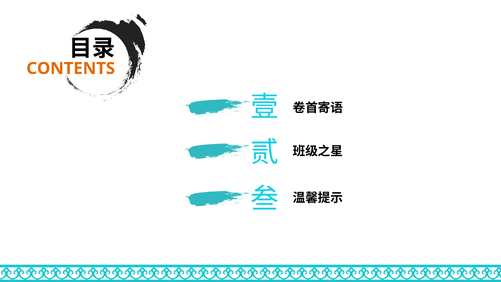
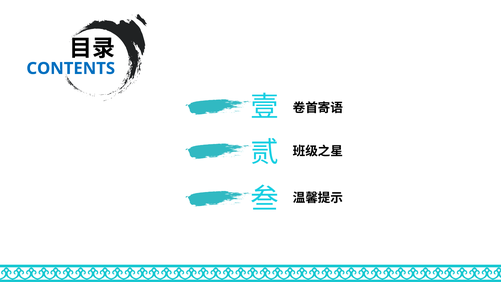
CONTENTS colour: orange -> blue (71, 68)
